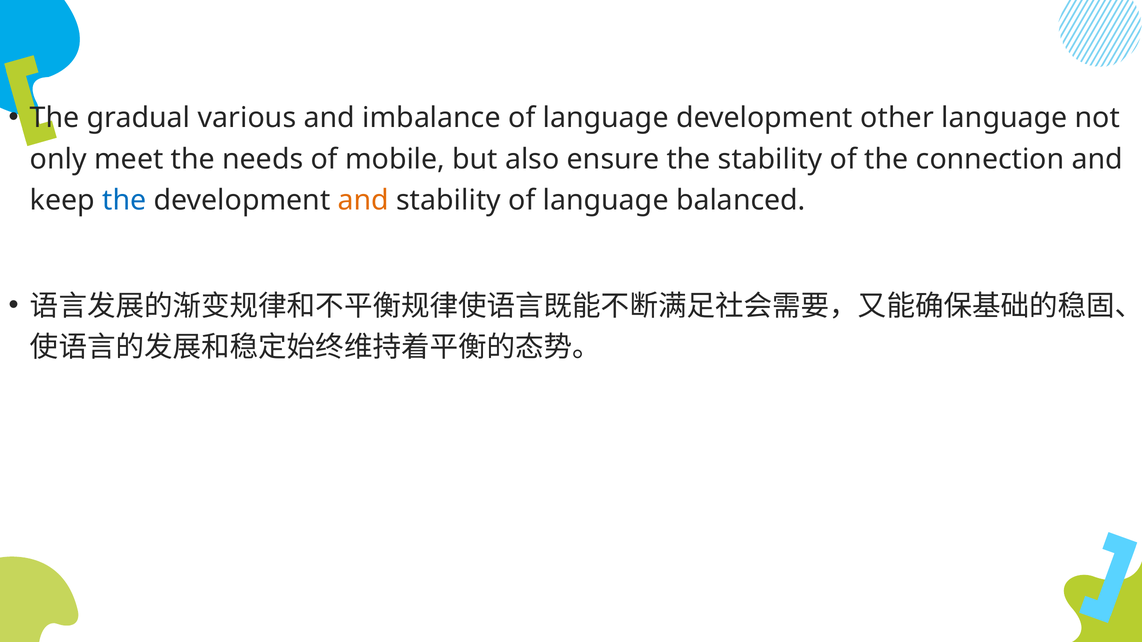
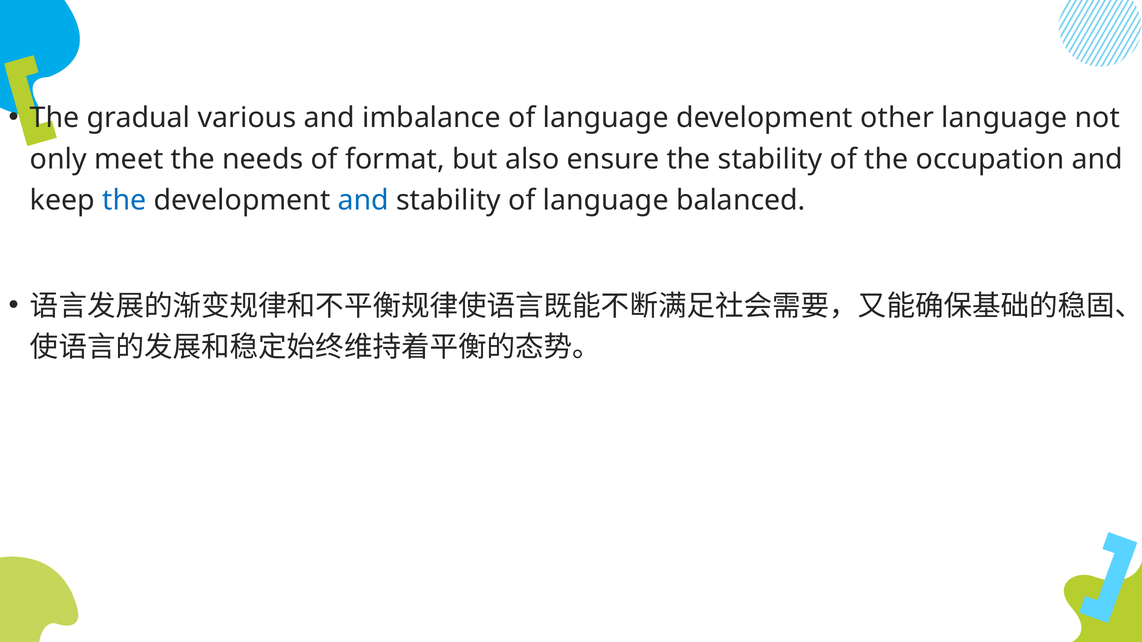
mobile: mobile -> format (395, 159)
connection: connection -> occupation (990, 159)
and colour: orange -> blue (363, 200)
